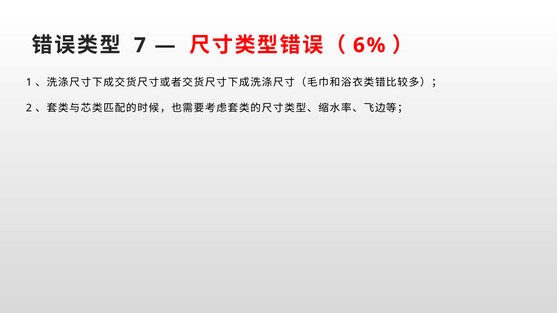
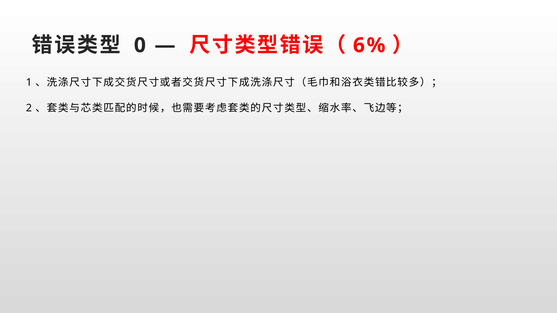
7: 7 -> 0 (140, 45)
